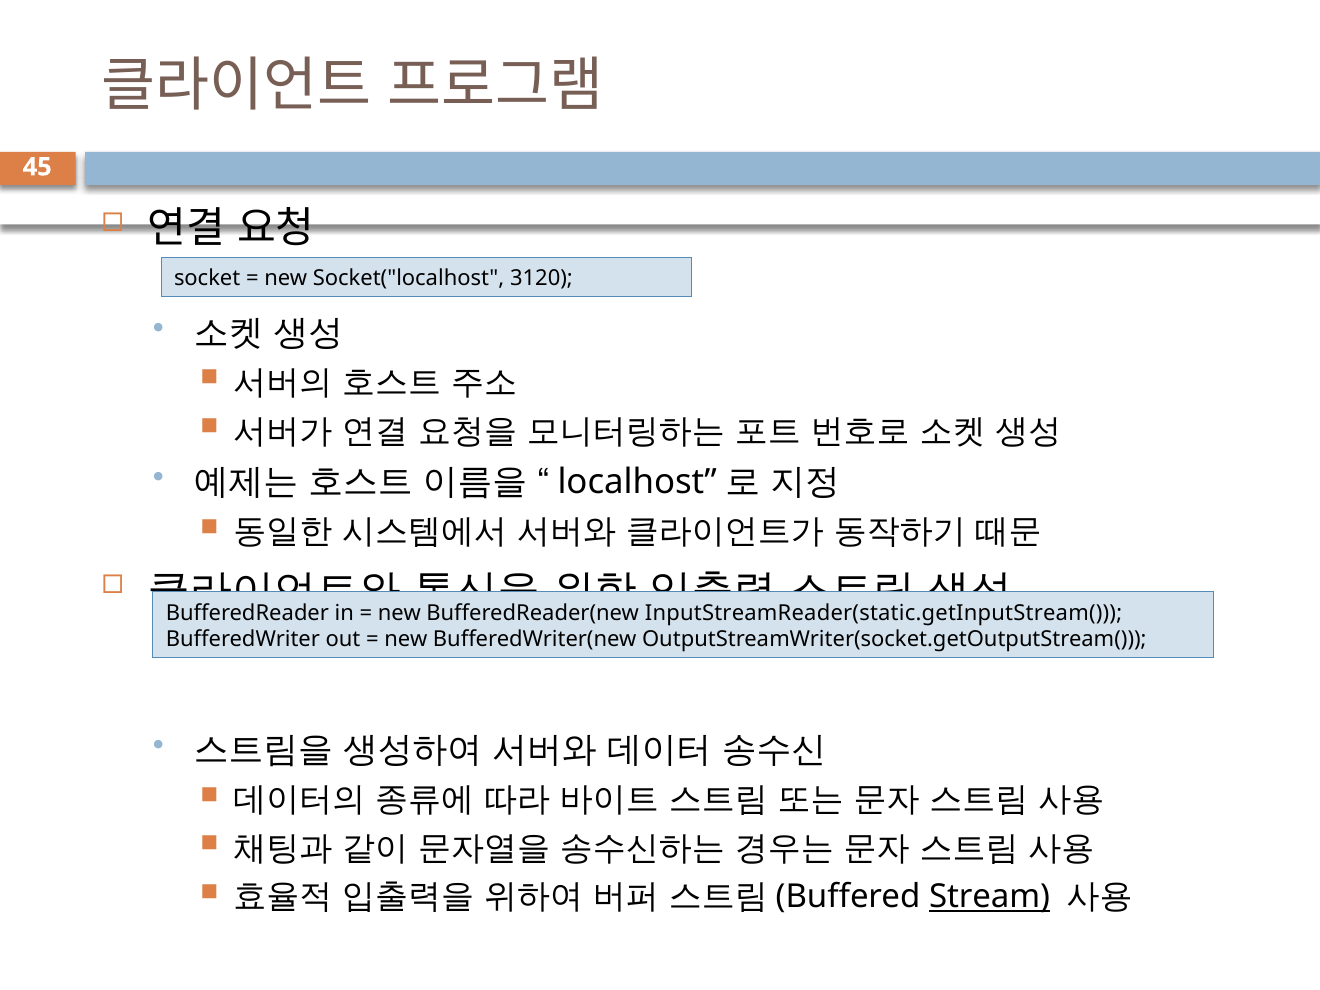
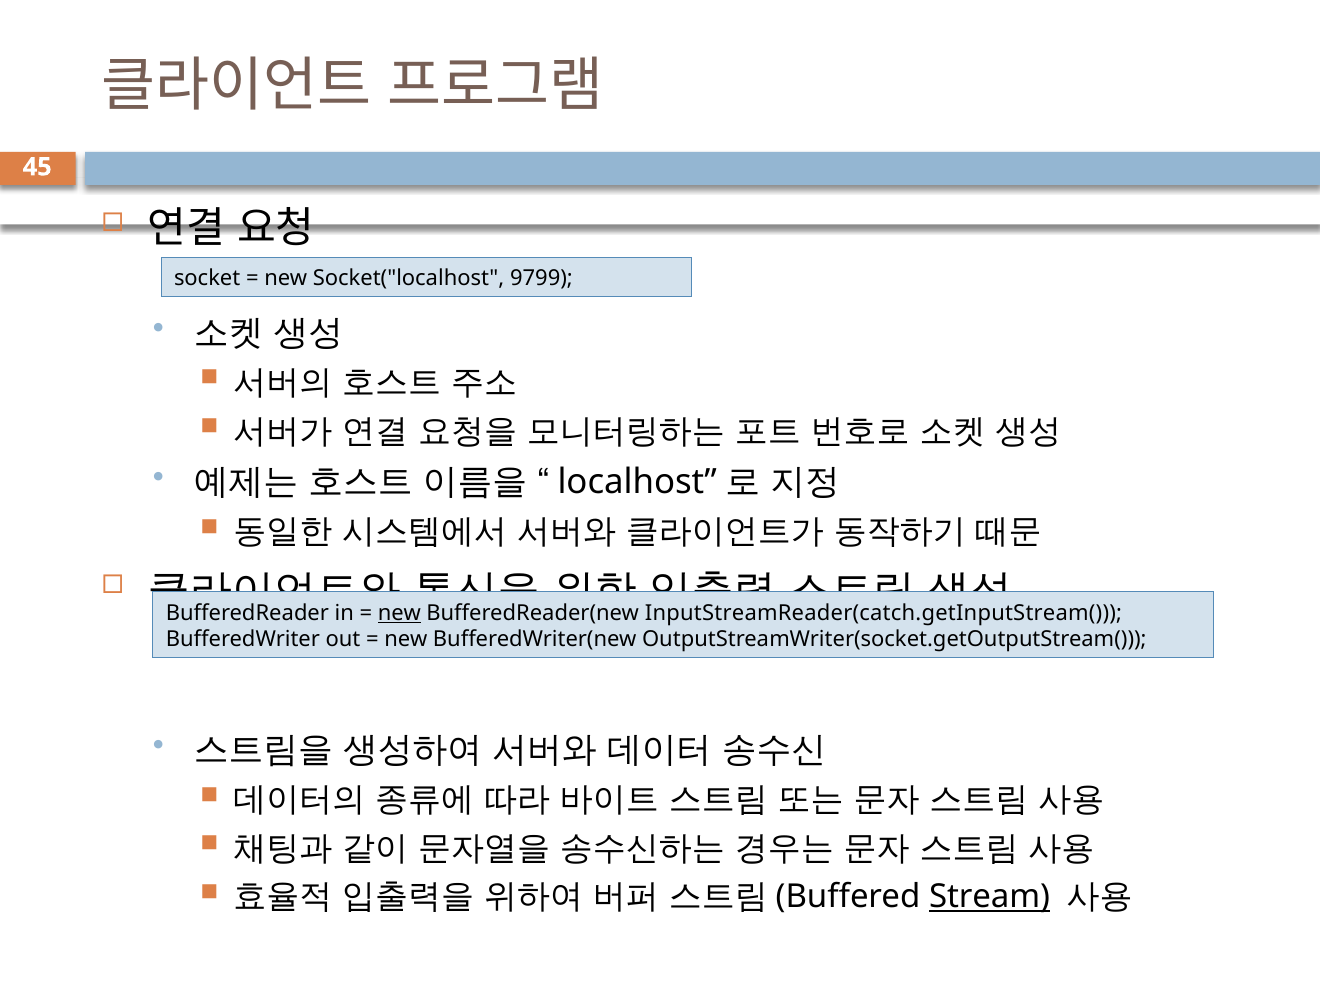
3120: 3120 -> 9799 (541, 279)
new underline: none -> present (399, 613)
InputStreamReader(static.getInputStream(: InputStreamReader(static.getInputStream( -> InputStreamReader(catch.getInputStream( (884, 613)
